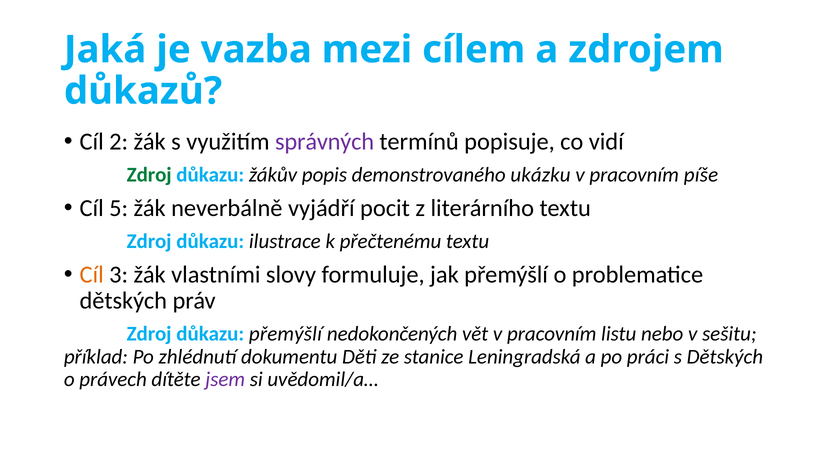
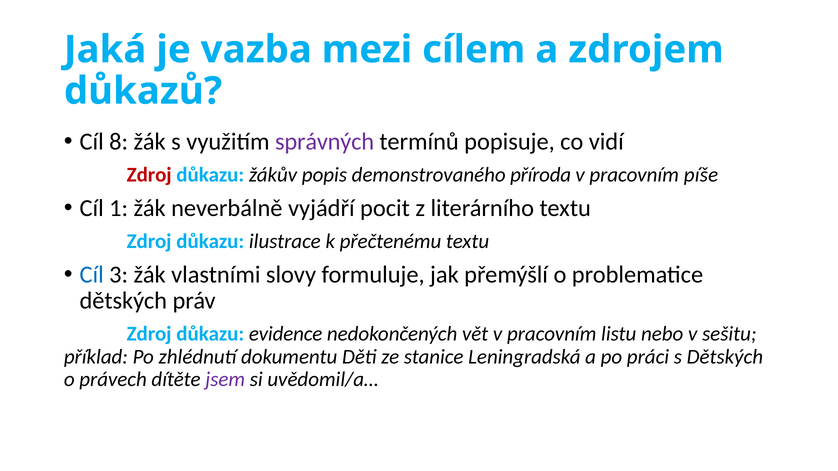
2: 2 -> 8 (119, 142)
Zdroj colour: green -> red (149, 175)
ukázku: ukázku -> příroda (541, 175)
5: 5 -> 1 (119, 208)
Cíl colour: orange -> blue (92, 275)
důkazu přemýšlí: přemýšlí -> evidence (286, 334)
